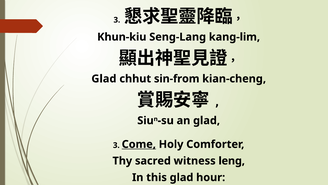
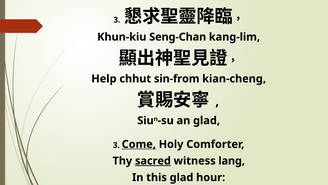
Seng-Lang: Seng-Lang -> Seng-Chan (178, 37)
Glad: Glad -> Help (104, 79)
sacred underline: none -> present (153, 160)
leng: leng -> lang (232, 160)
